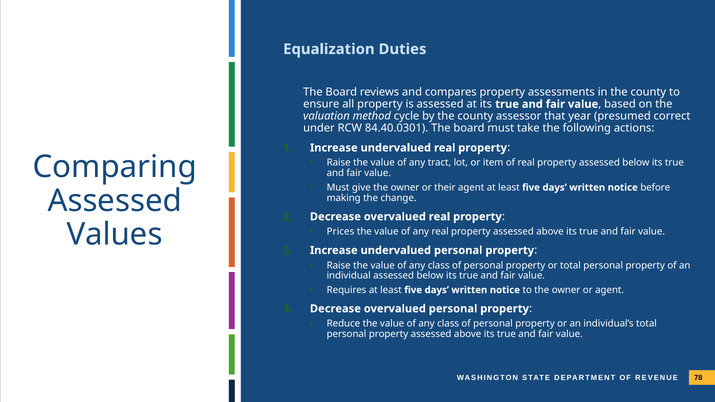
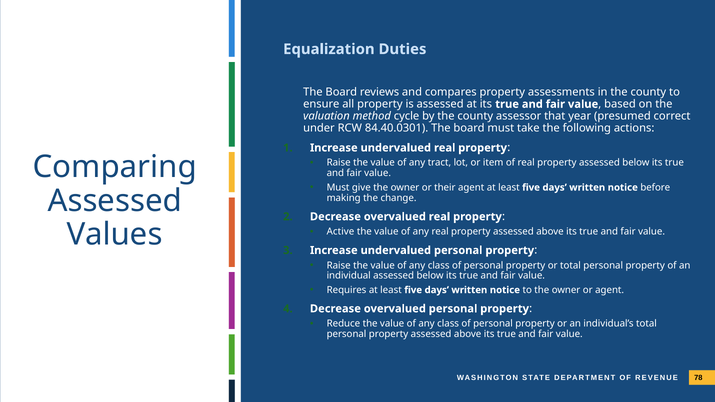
Prices: Prices -> Active (341, 232)
